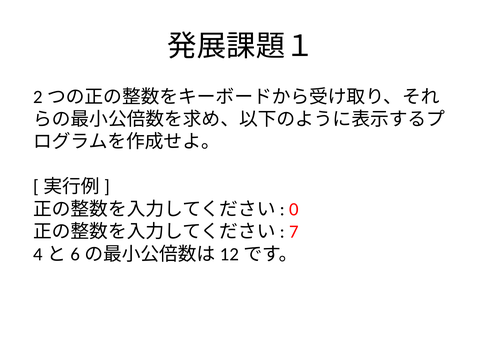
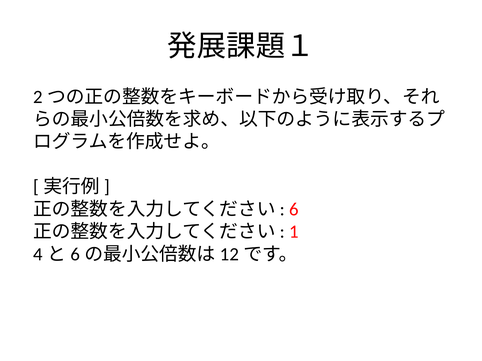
0: 0 -> 6 (294, 209)
7: 7 -> 1 (294, 232)
